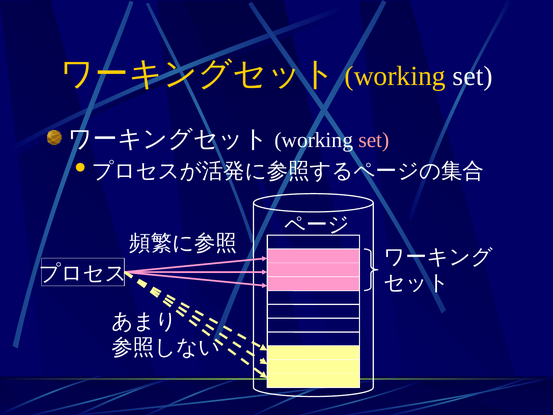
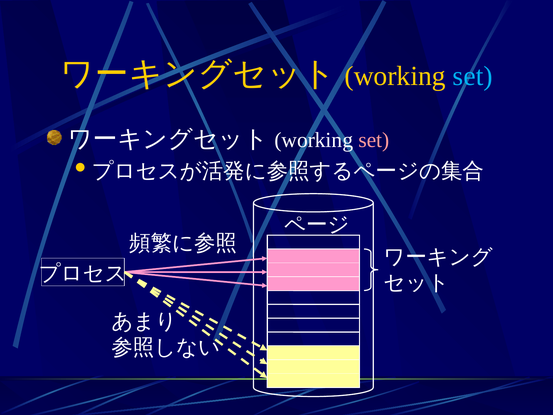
set colour: white -> light blue (473, 76)
